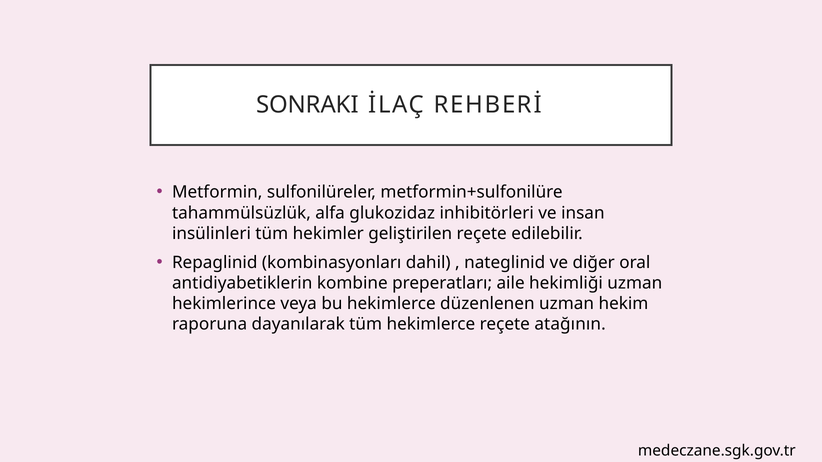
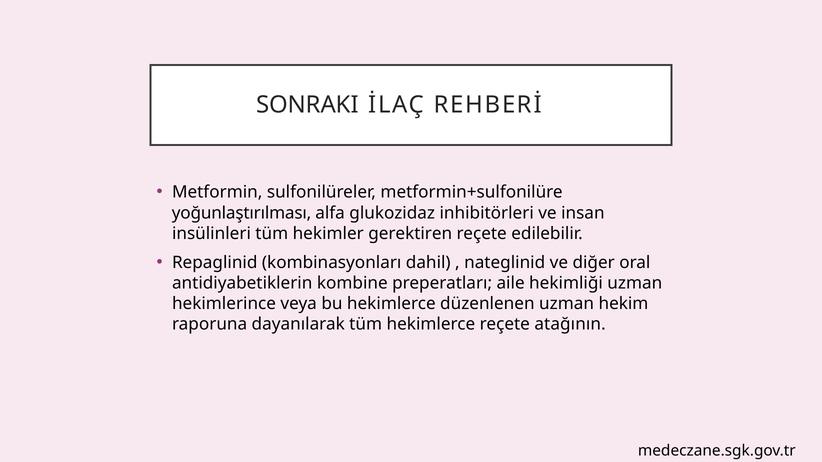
tahammülsüzlük: tahammülsüzlük -> yoğunlaştırılması (242, 213)
geliştirilen: geliştirilen -> gerektiren (410, 234)
